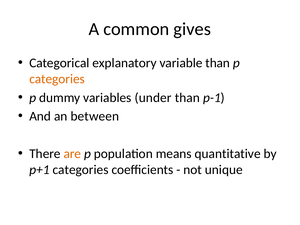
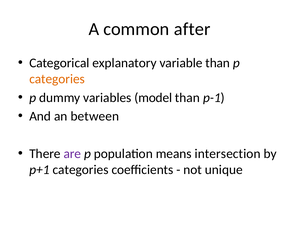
gives: gives -> after (192, 29)
under: under -> model (153, 98)
are colour: orange -> purple (72, 154)
quantitative: quantitative -> intersection (228, 154)
